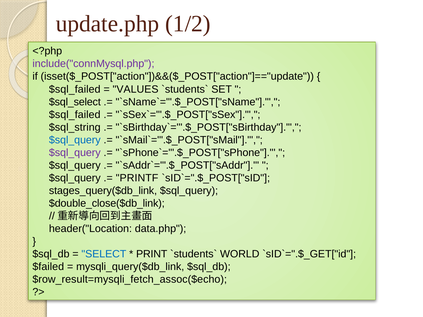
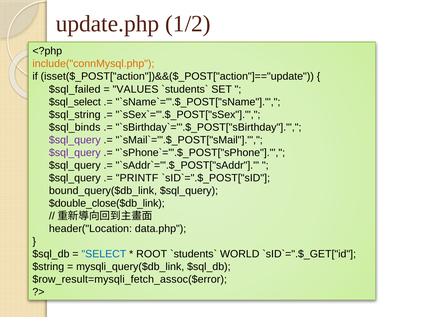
include("connMysql.php colour: purple -> orange (93, 64)
$sql_failed: $sql_failed -> $sql_string (75, 115)
$sql_string: $sql_string -> $sql_binds (75, 127)
$sql_query colour: blue -> purple (75, 140)
stages_query($db_link: stages_query($db_link -> bound_query($db_link (103, 191)
PRINT: PRINT -> ROOT (152, 254)
$failed: $failed -> $string (48, 267)
$row_result=mysqli_fetch_assoc($echo: $row_result=mysqli_fetch_assoc($echo -> $row_result=mysqli_fetch_assoc($error (130, 280)
